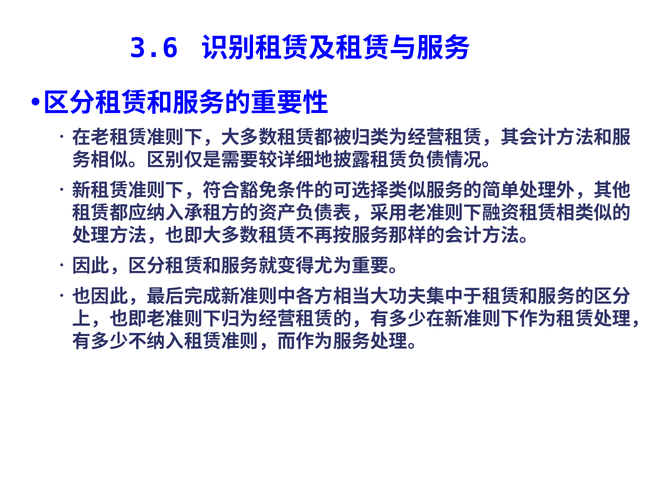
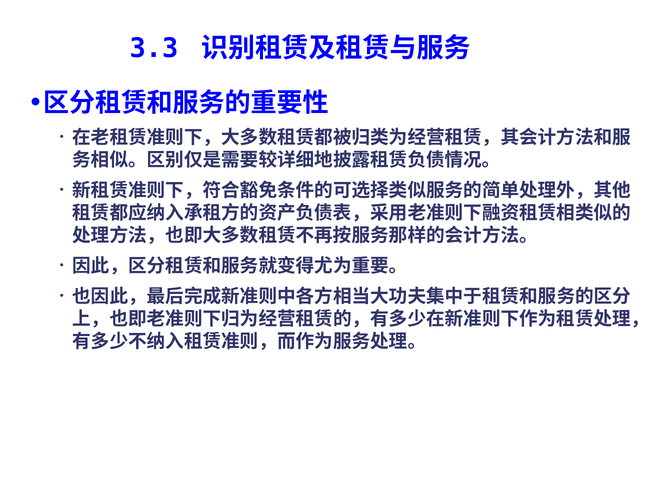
3.6: 3.6 -> 3.3 (154, 48)
